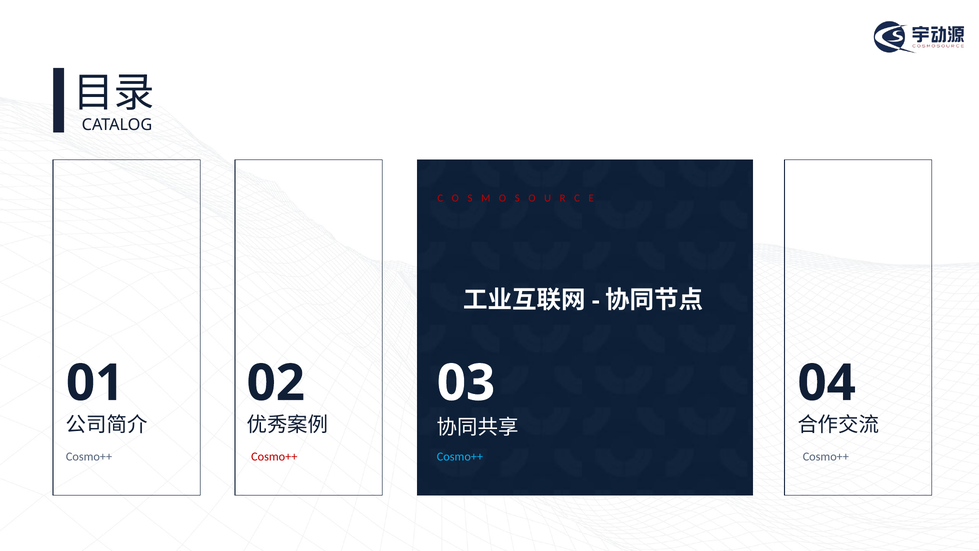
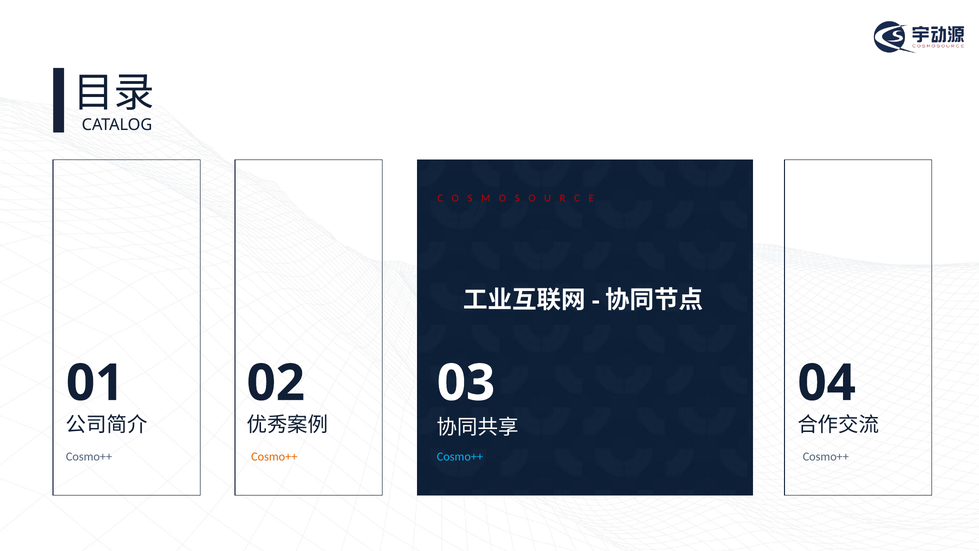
Cosmo++ colour: red -> orange (274, 457)
